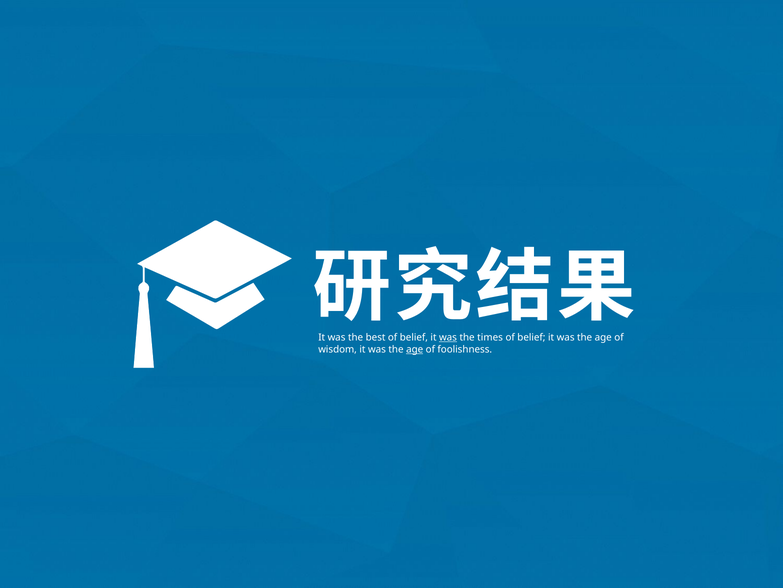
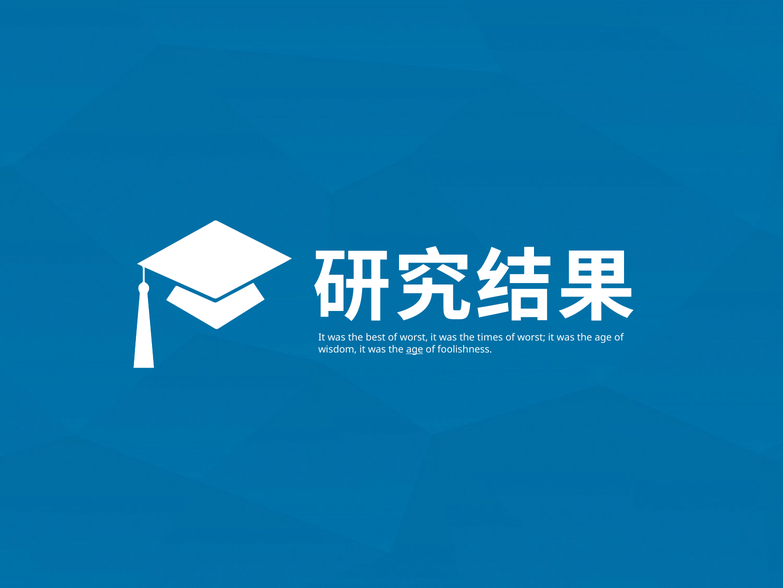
best of belief: belief -> worst (414, 337)
was underline: present -> none (448, 337)
belief: belief -> worst (531, 337)
